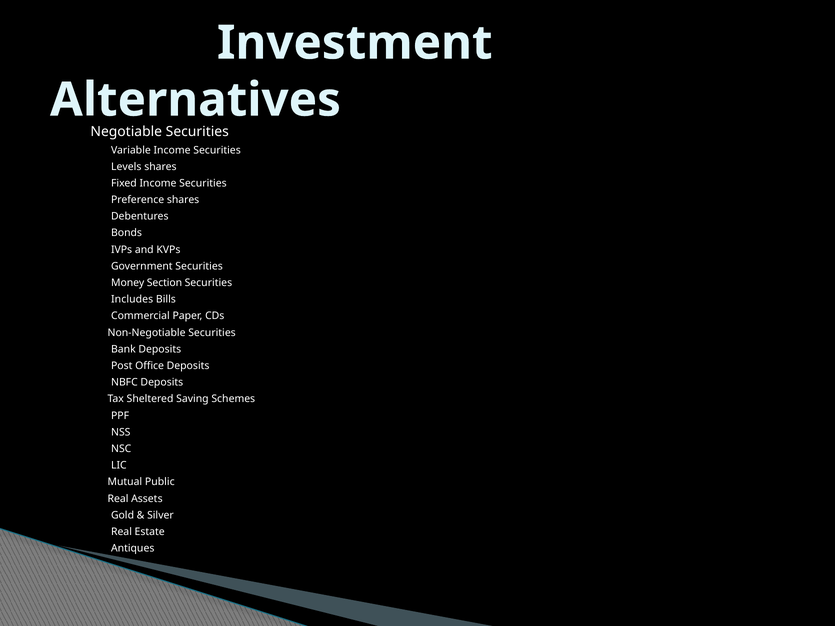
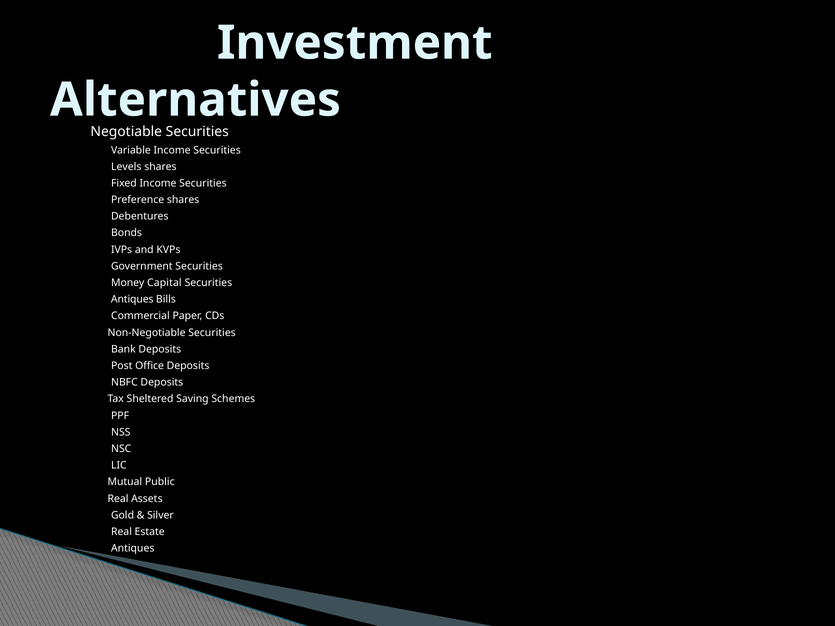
Section: Section -> Capital (164, 283)
Includes: Includes -> Antiques (132, 300)
